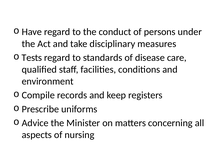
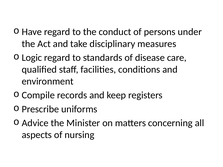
Tests: Tests -> Logic (32, 58)
